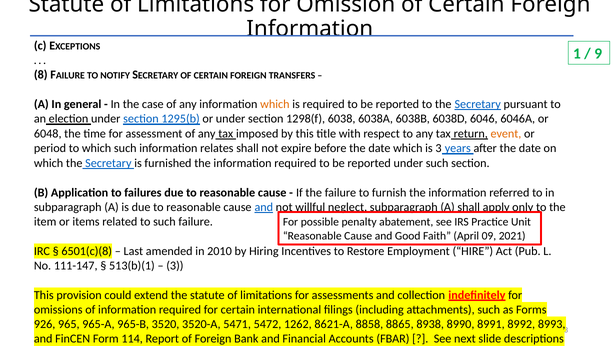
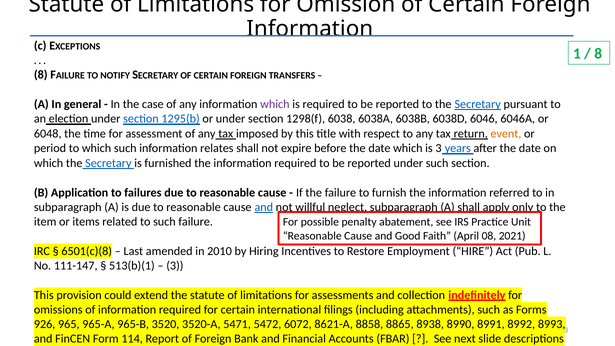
9: 9 -> 8 (598, 54)
which colour: orange -> purple (275, 104)
09: 09 -> 08 (489, 236)
1262: 1262 -> 6072 (298, 324)
